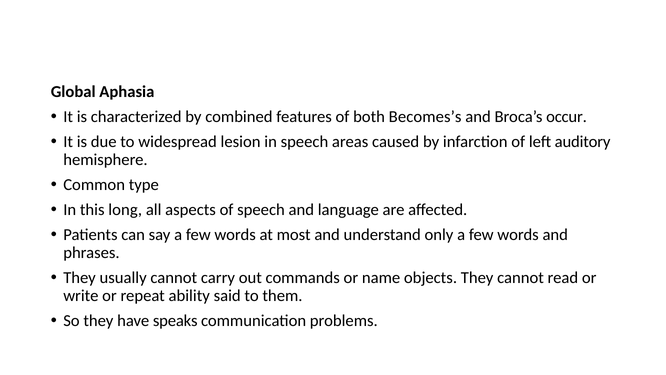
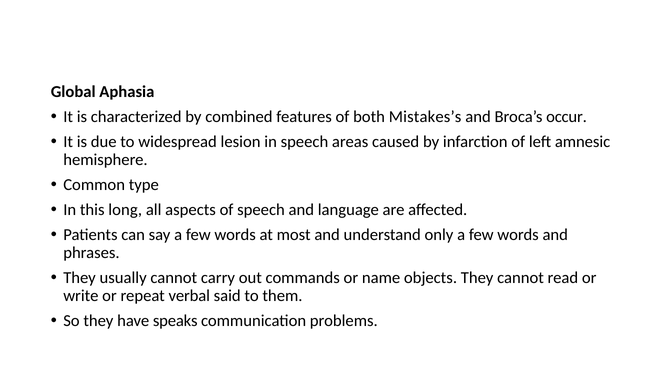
Becomes’s: Becomes’s -> Mistakes’s (425, 117)
auditory: auditory -> amnesic (583, 142)
ability: ability -> verbal (189, 295)
